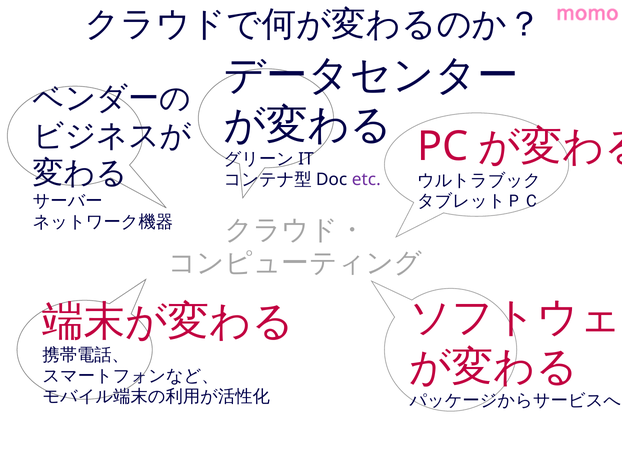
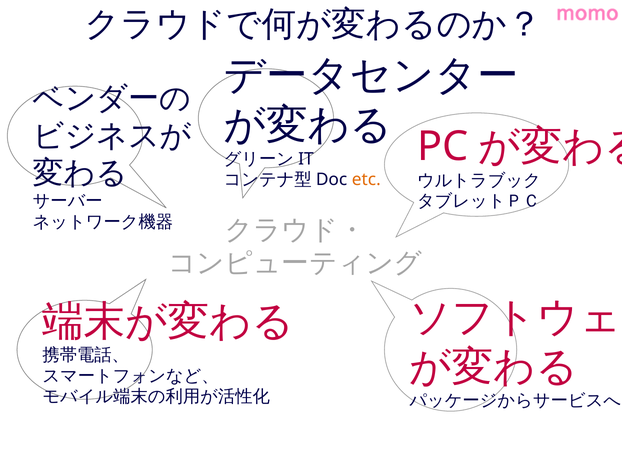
etc colour: purple -> orange (366, 180)
